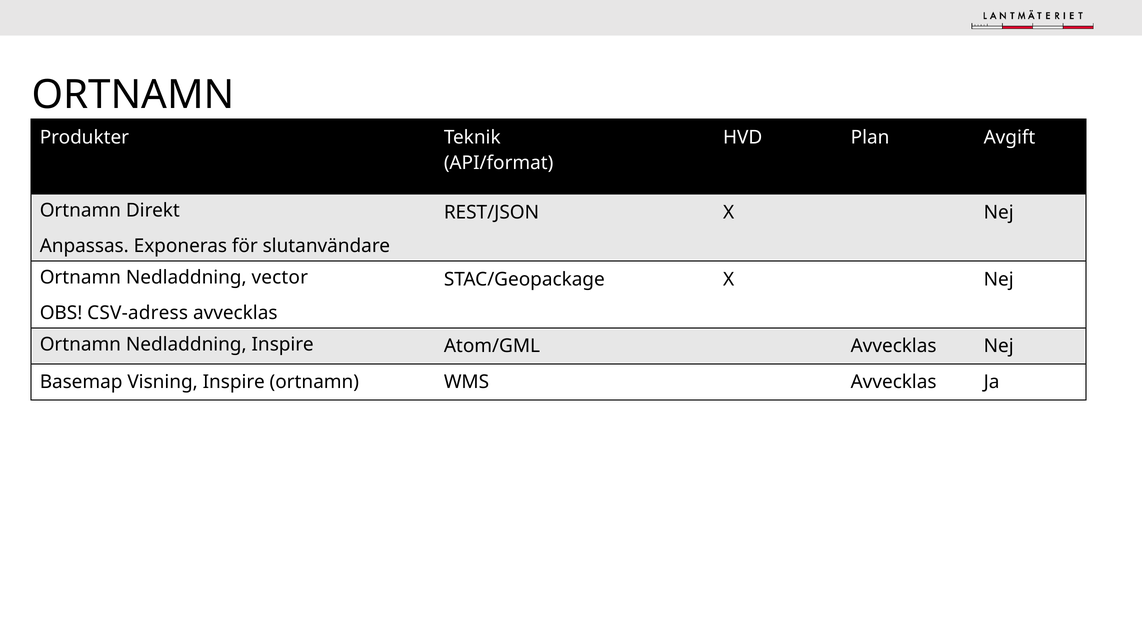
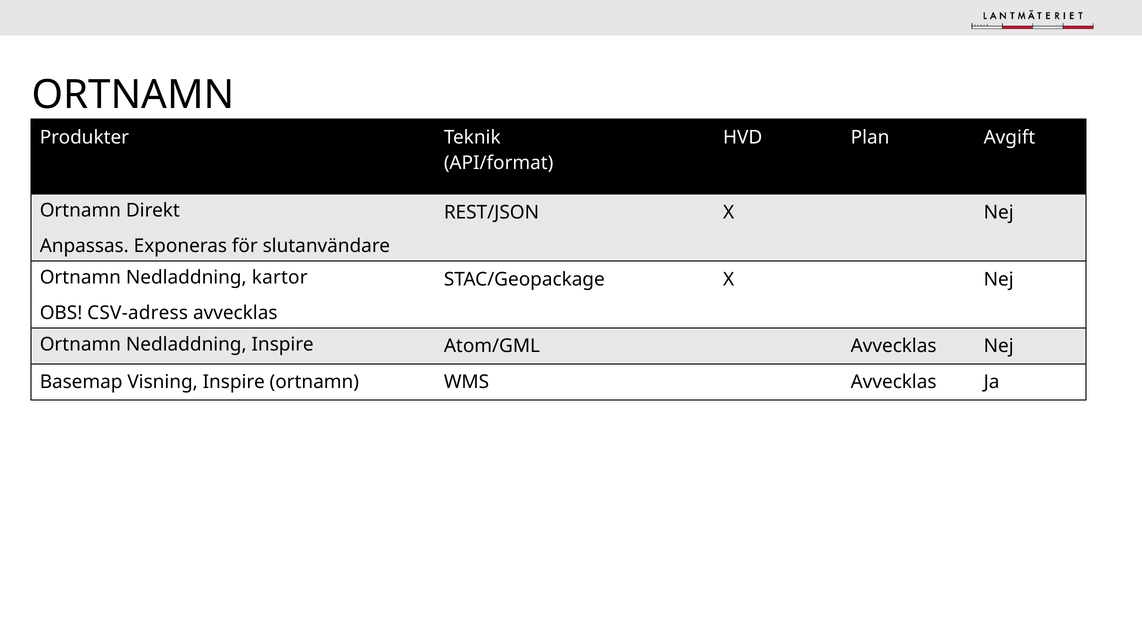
vector: vector -> kartor (280, 278)
